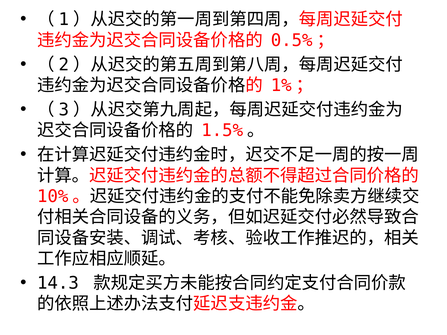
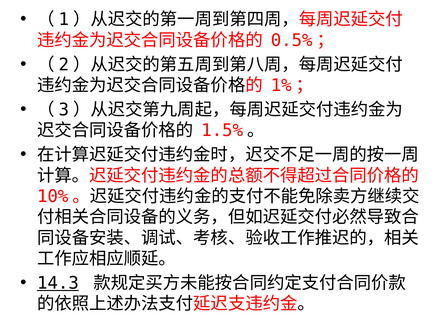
14.3 underline: none -> present (58, 283)
